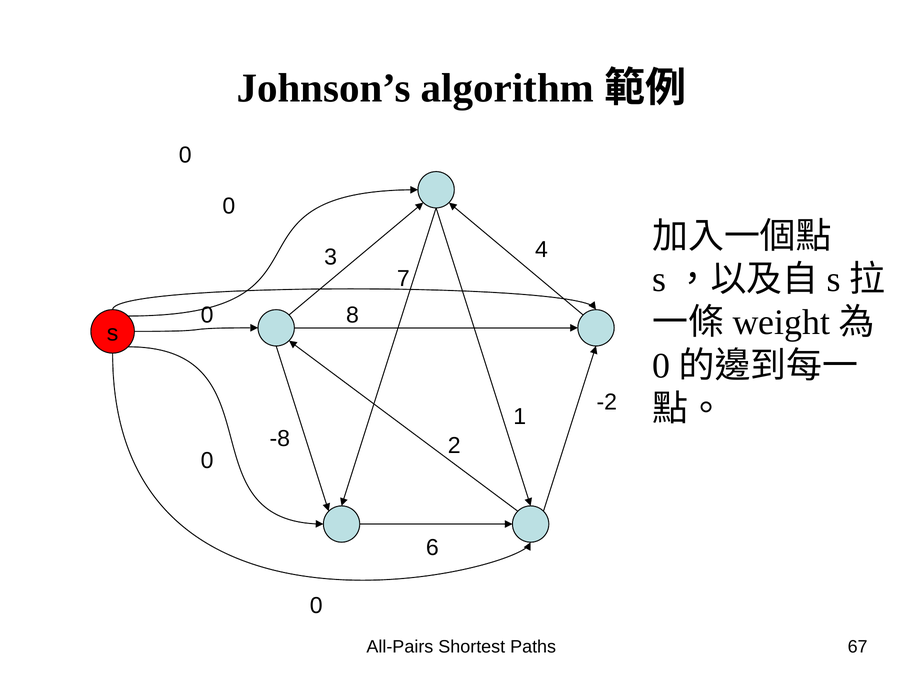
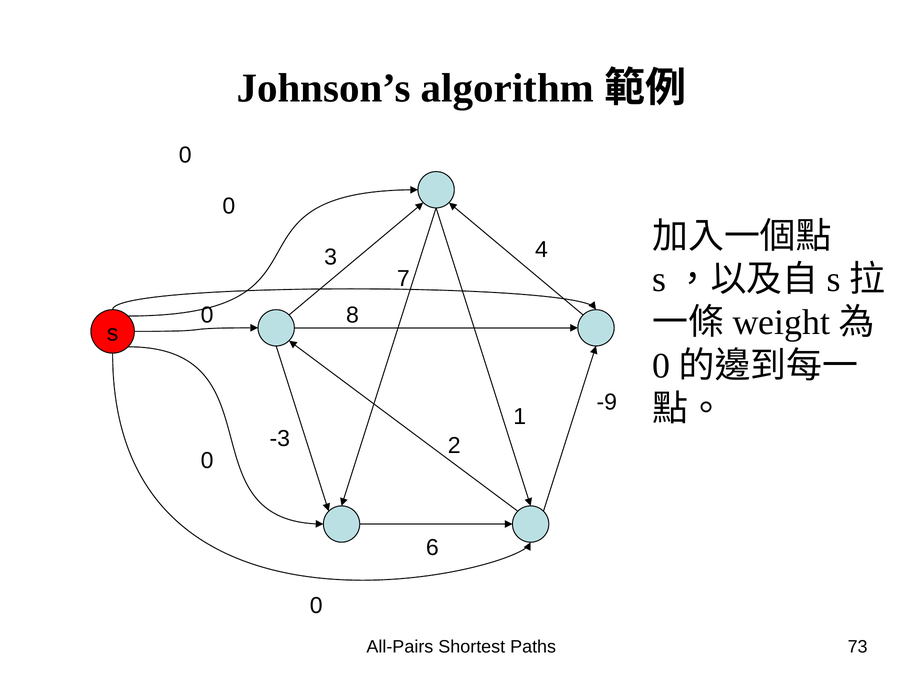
-2: -2 -> -9 (607, 402)
-8: -8 -> -3 (280, 439)
67: 67 -> 73 (858, 647)
